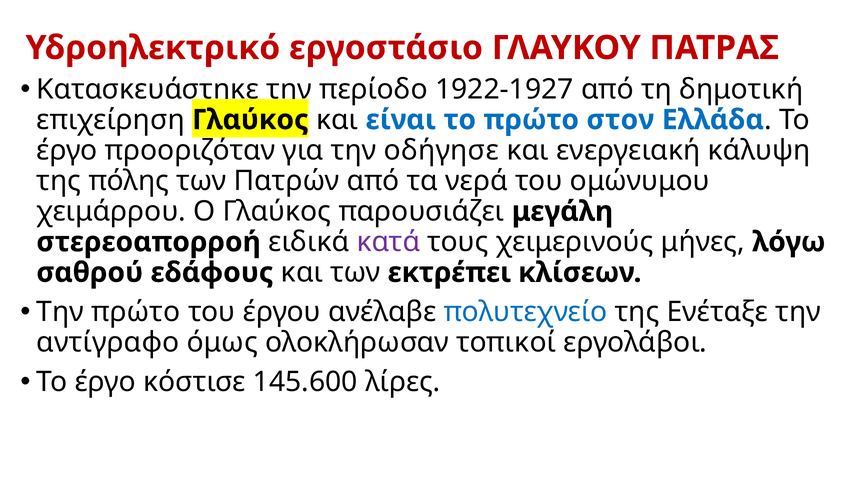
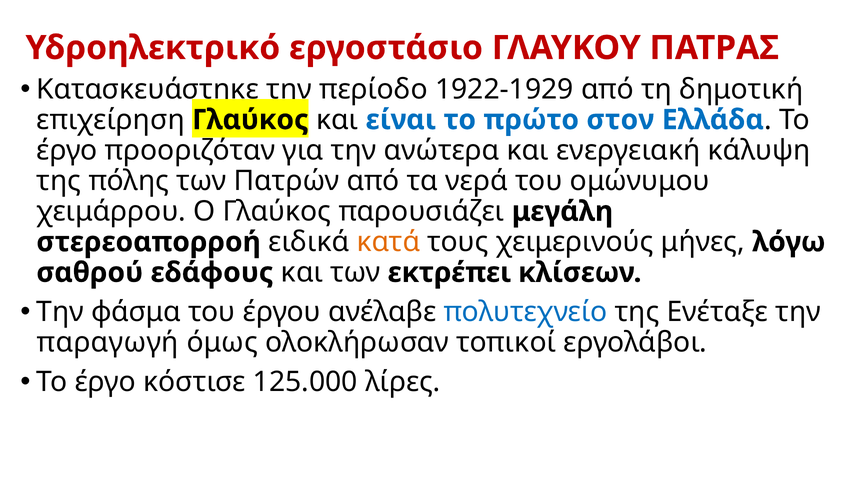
1922-1927: 1922-1927 -> 1922-1929 (504, 89)
οδήγησε: οδήγησε -> ανώτερα (442, 151)
κατά colour: purple -> orange (388, 242)
Την πρώτο: πρώτο -> φάσμα (136, 312)
αντίγραφο: αντίγραφο -> παραγωγή (108, 343)
145.600: 145.600 -> 125.000 (305, 382)
